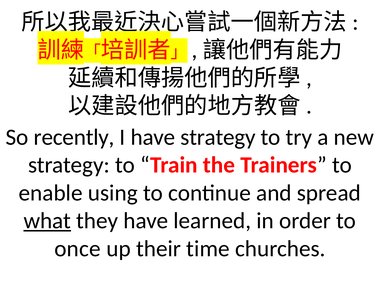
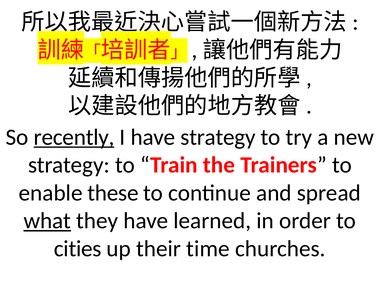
recently underline: none -> present (74, 137)
using: using -> these (113, 193)
once: once -> cities (78, 249)
